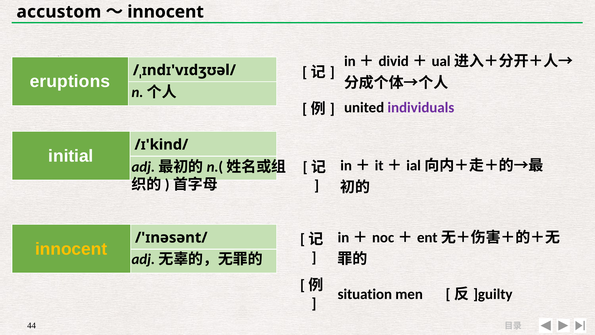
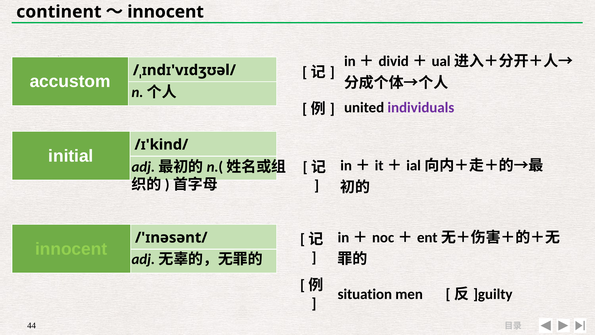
accustom: accustom -> continent (59, 12)
eruptions: eruptions -> accustom (70, 81)
innocent colour: yellow -> light green (71, 249)
